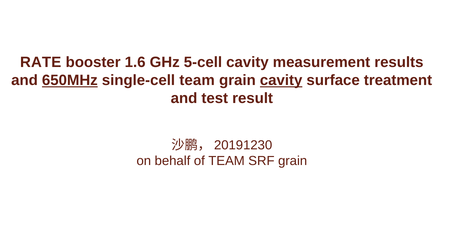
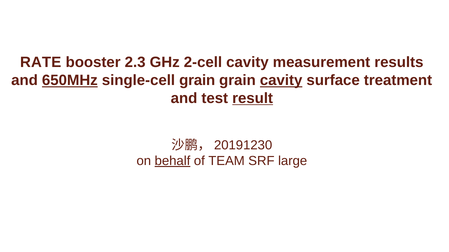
1.6: 1.6 -> 2.3 (135, 63)
5-cell: 5-cell -> 2-cell (203, 63)
single-cell team: team -> grain (197, 80)
result underline: none -> present (253, 98)
behalf underline: none -> present (172, 161)
SRF grain: grain -> large (293, 161)
